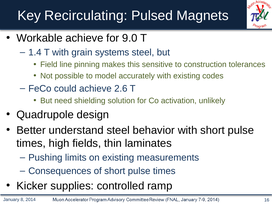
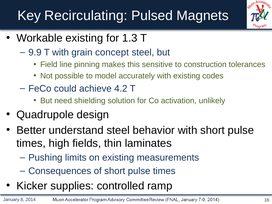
Workable achieve: achieve -> existing (84, 38)
9.0: 9.0 -> 1.3 (130, 38)
1.4: 1.4 -> 9.9 (35, 52)
systems: systems -> concept (112, 52)
2.6: 2.6 -> 4.2 (121, 89)
